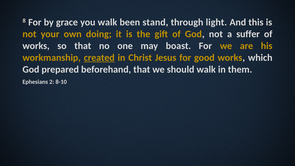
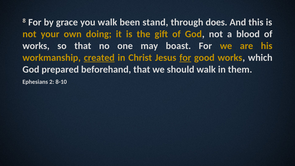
light: light -> does (216, 22)
suffer: suffer -> blood (248, 34)
for underline: none -> present (185, 58)
